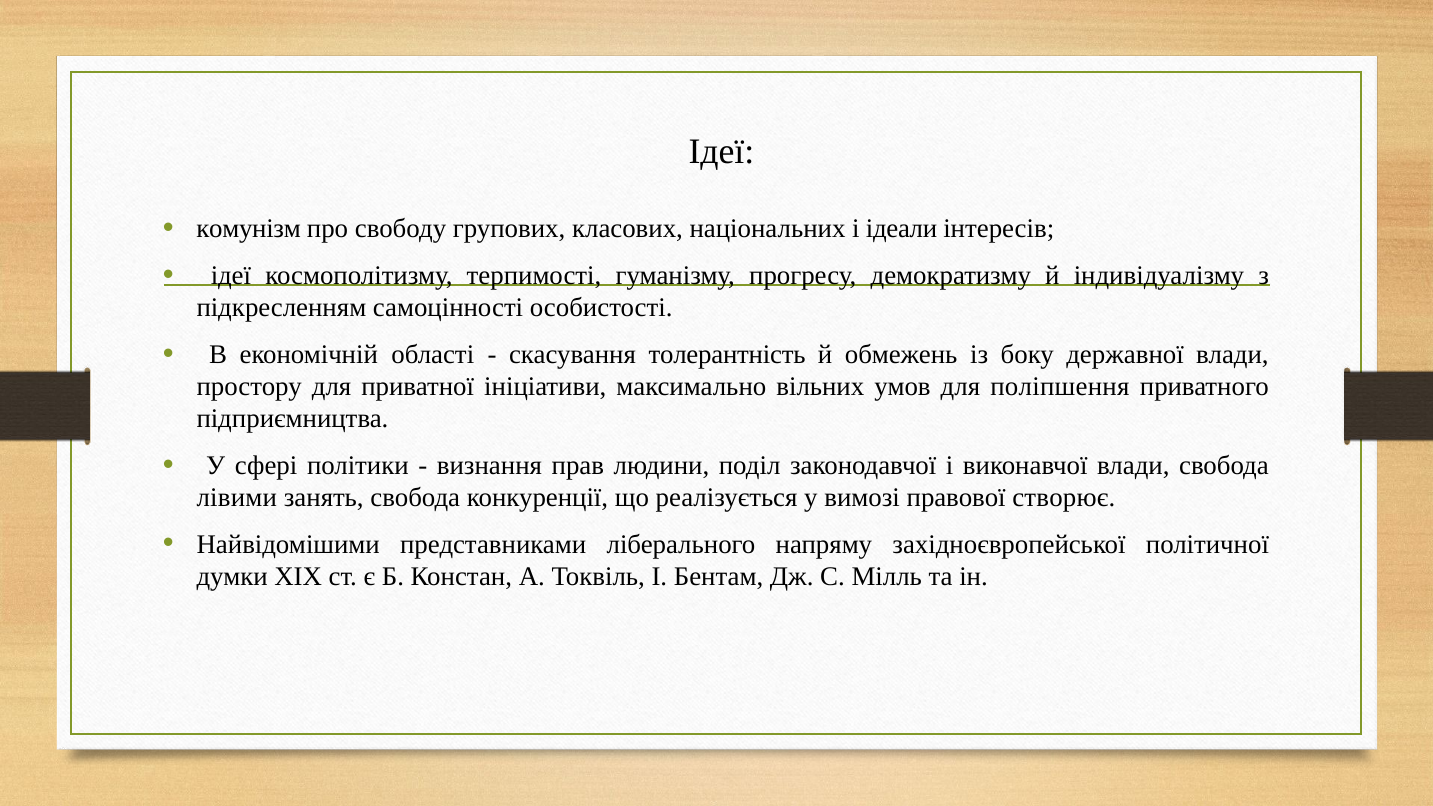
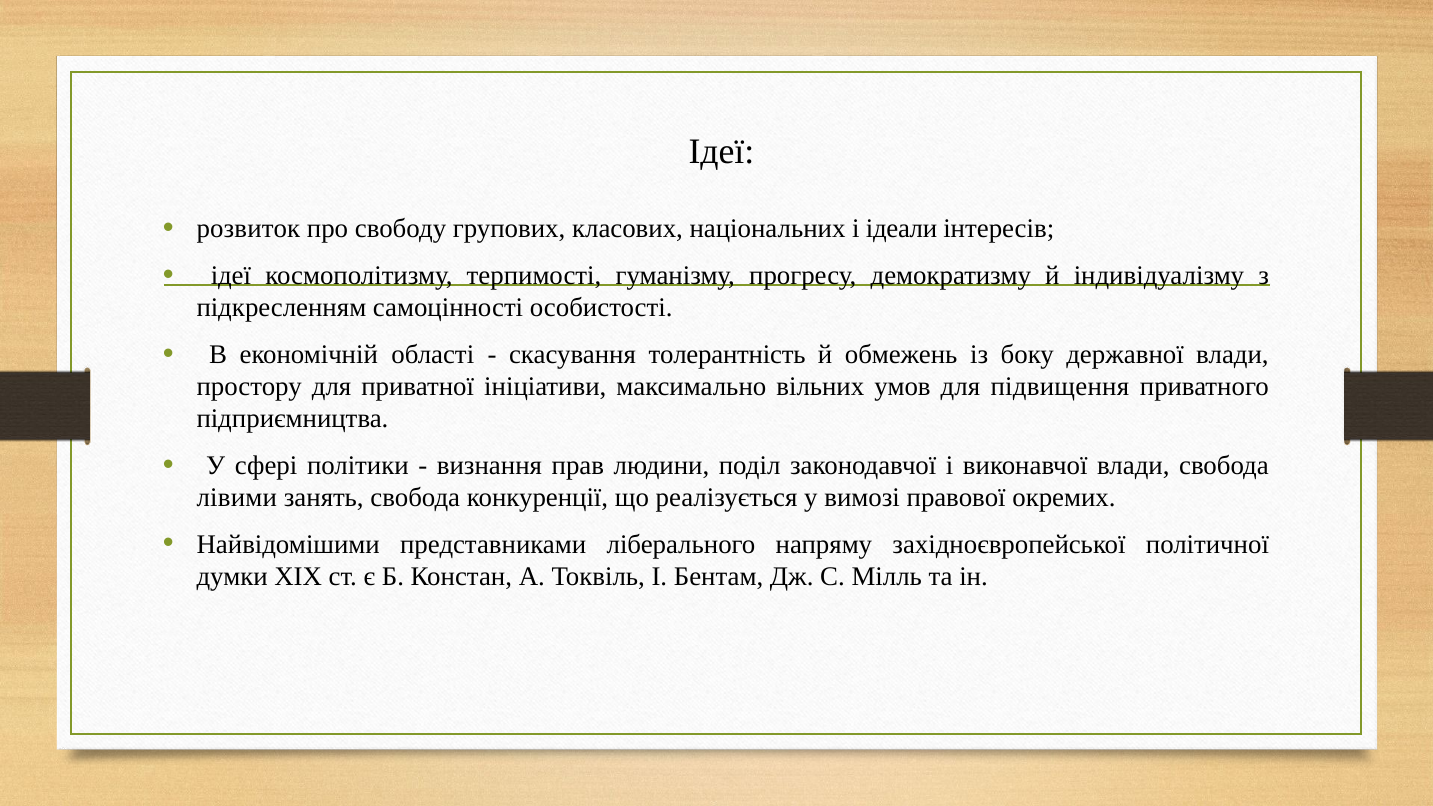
комунізм: комунізм -> розвиток (248, 229)
поліпшення: поліпшення -> підвищення (1060, 387)
створює: створює -> окремих (1064, 498)
